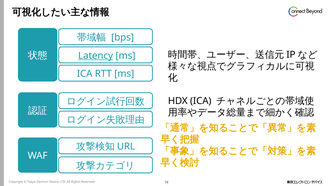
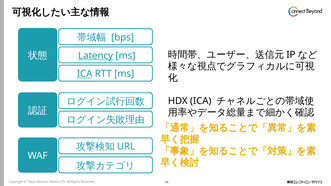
ICA underline: none -> present (85, 74)
